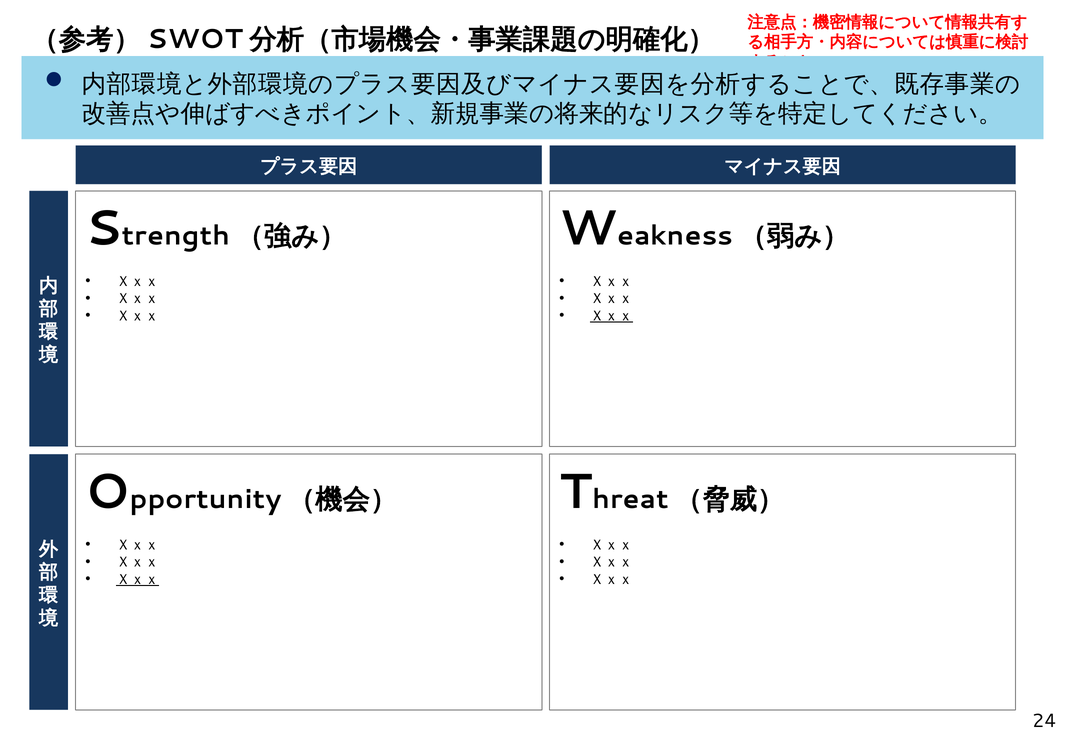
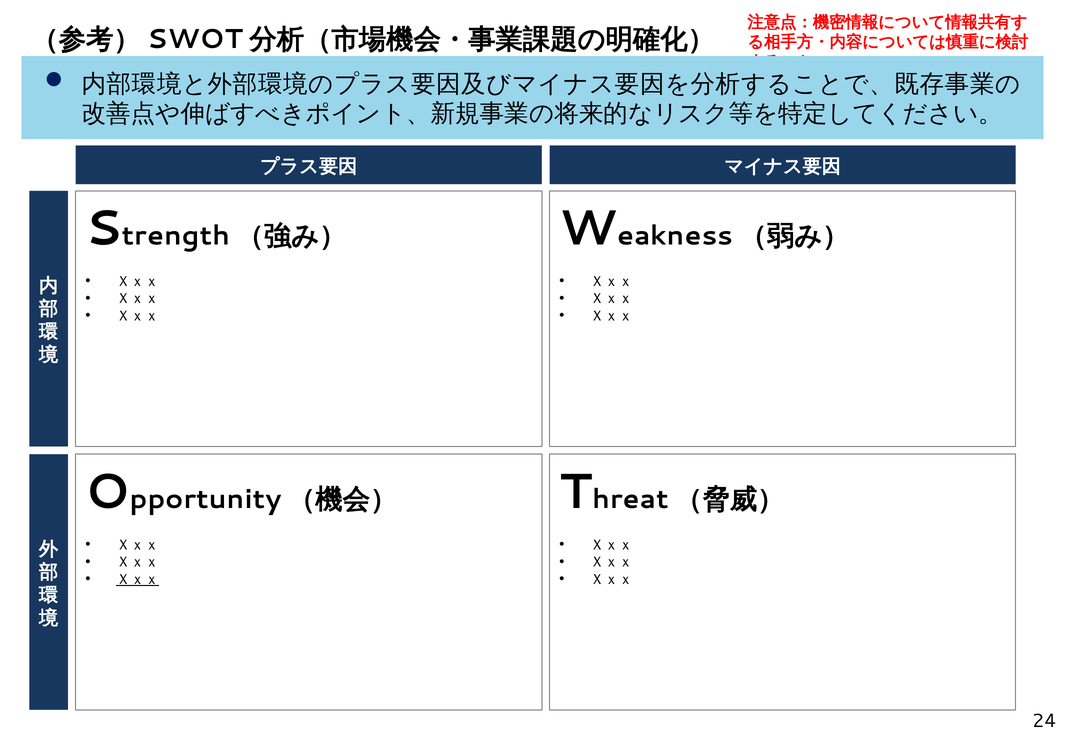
Ｘｘｘ underline: present -> none (611, 316)
